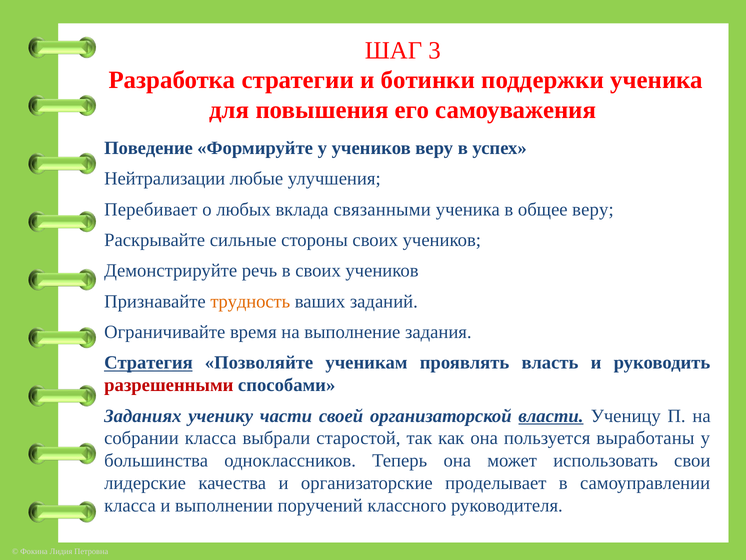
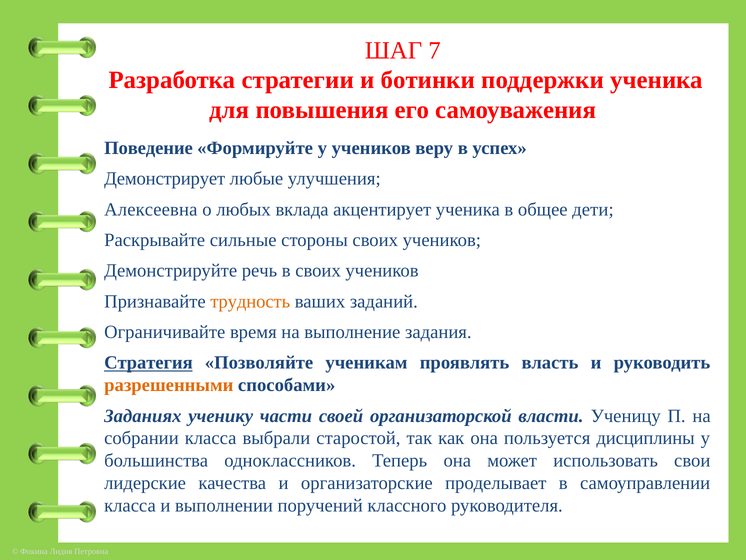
3: 3 -> 7 (435, 50)
Нейтрализации: Нейтрализации -> Демонстрирует (165, 178)
Перебивает: Перебивает -> Алексеевна (151, 209)
связанными: связанными -> акцентирует (382, 209)
общее веру: веру -> дети (593, 209)
разрешенными colour: red -> orange (169, 385)
власти underline: present -> none (551, 416)
выработаны: выработаны -> дисциплины (646, 438)
